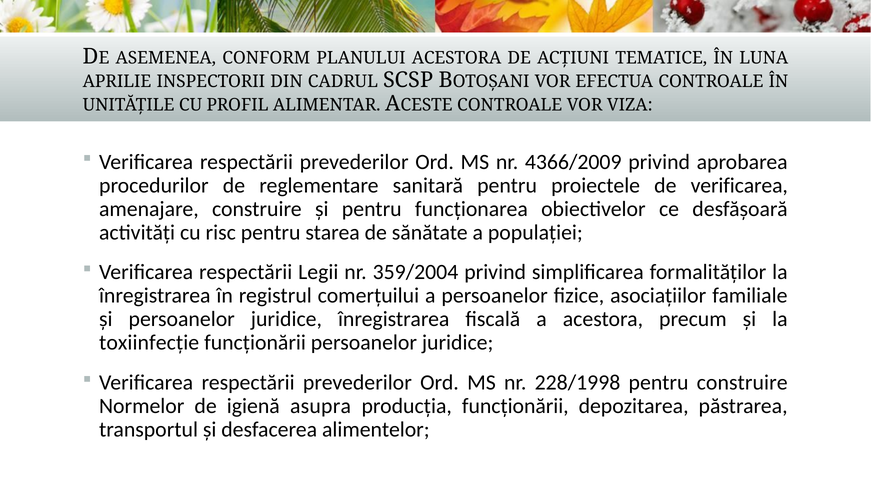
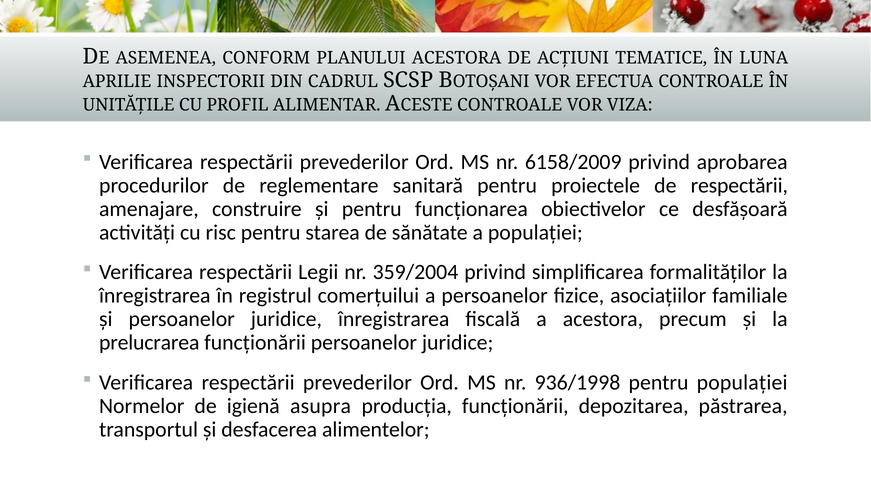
4366/2009: 4366/2009 -> 6158/2009 (573, 162)
de verificarea: verificarea -> respectării (739, 185)
toxiinfecție: toxiinfecție -> prelucrarea (149, 343)
228/1998: 228/1998 -> 936/1998 (577, 383)
pentru construire: construire -> populației (742, 383)
